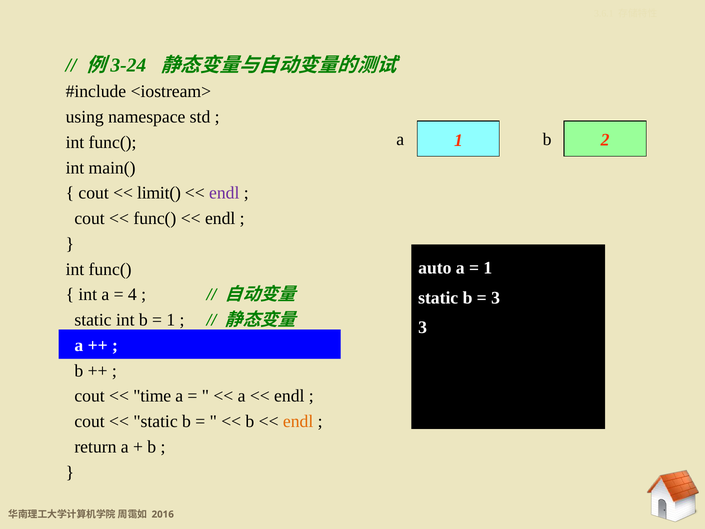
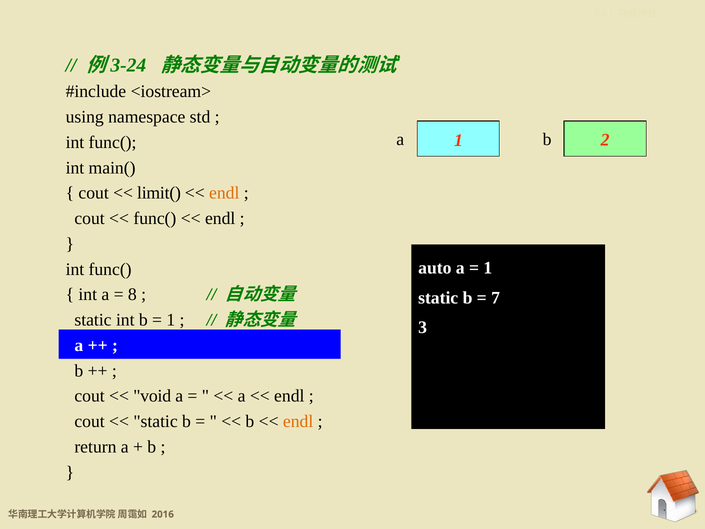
endl colour: purple -> orange (224, 193)
4: 4 -> 8 (132, 294)
3: 3 -> 7 (496, 298)
time: time -> void (152, 396)
